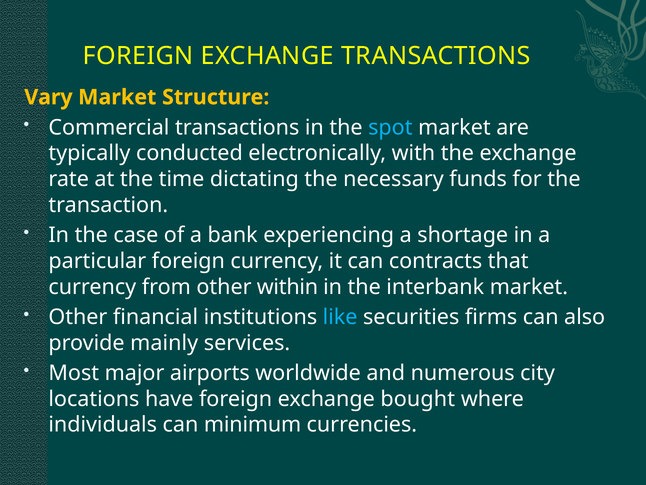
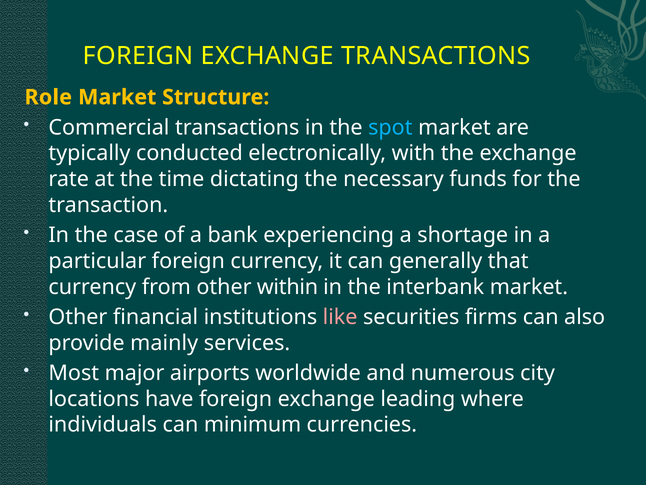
Vary: Vary -> Role (48, 97)
contracts: contracts -> generally (436, 261)
like colour: light blue -> pink (340, 317)
bought: bought -> leading (418, 399)
